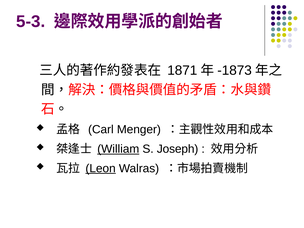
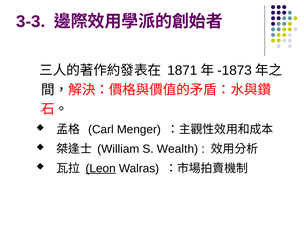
5-3: 5-3 -> 3-3 (31, 21)
William underline: present -> none (118, 149)
Joseph: Joseph -> Wealth (177, 149)
